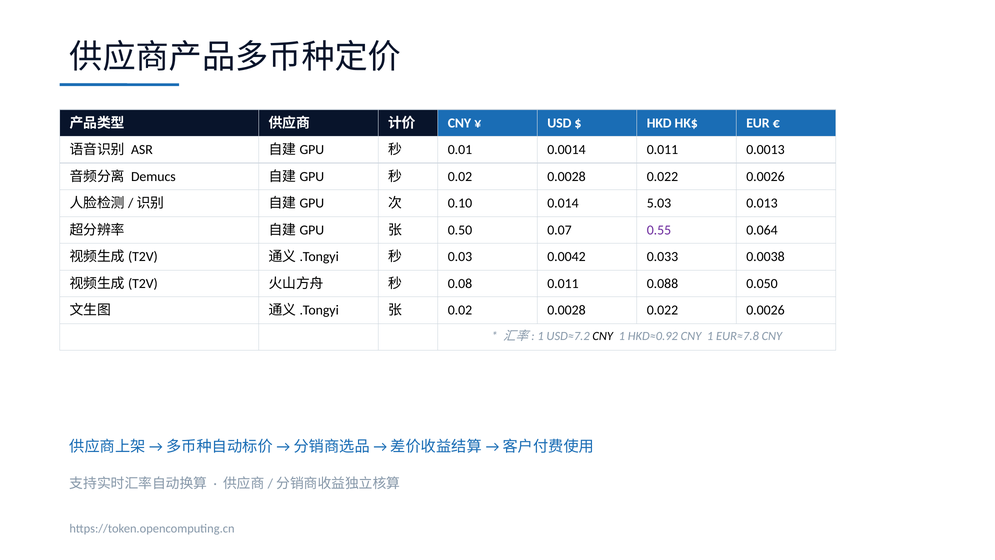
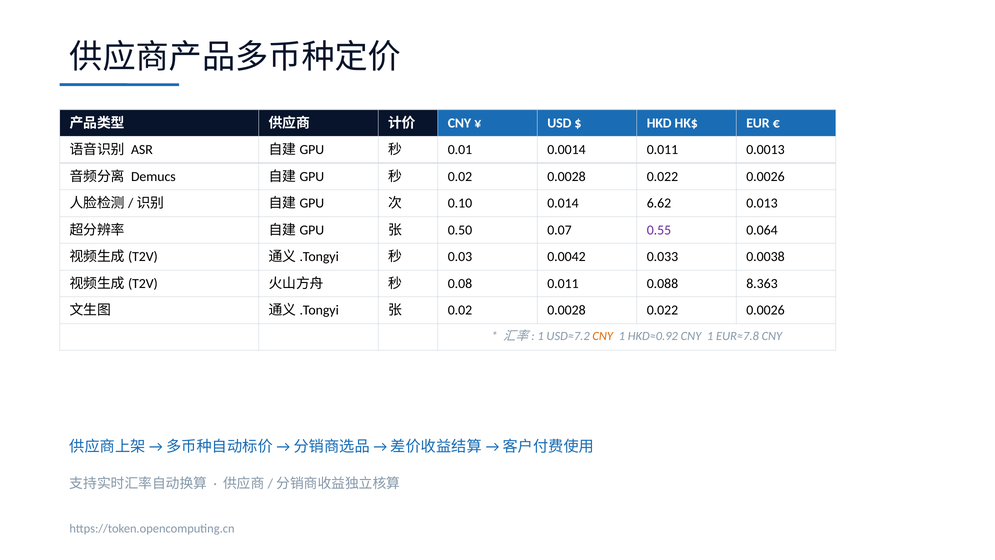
5.03: 5.03 -> 6.62 (659, 203)
0.050: 0.050 -> 8.363 (762, 283)
CNY colour: black -> orange (603, 336)
